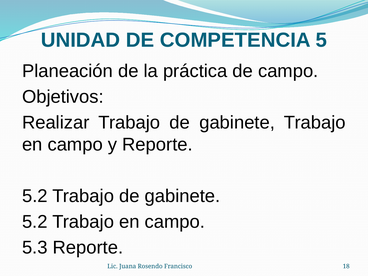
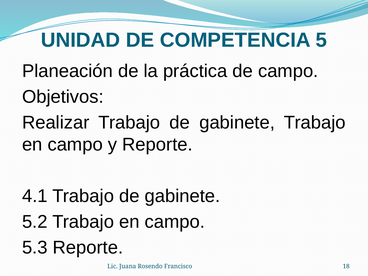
5.2: 5.2 -> 4.1 (35, 196)
